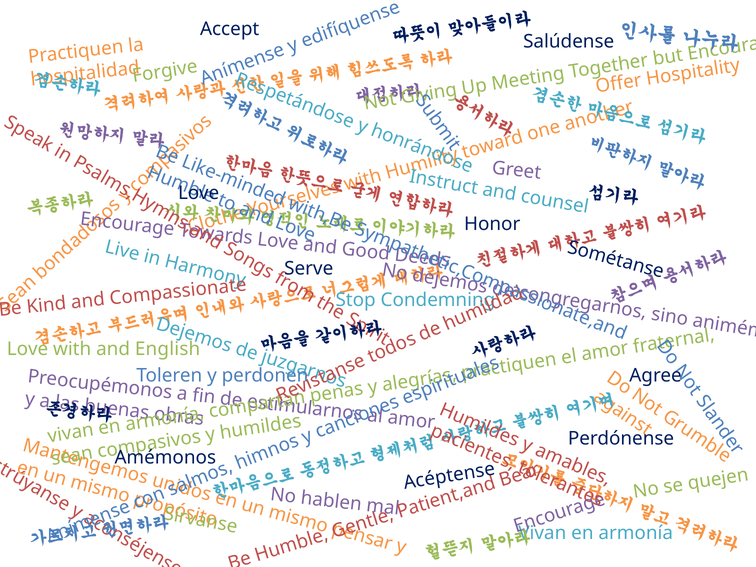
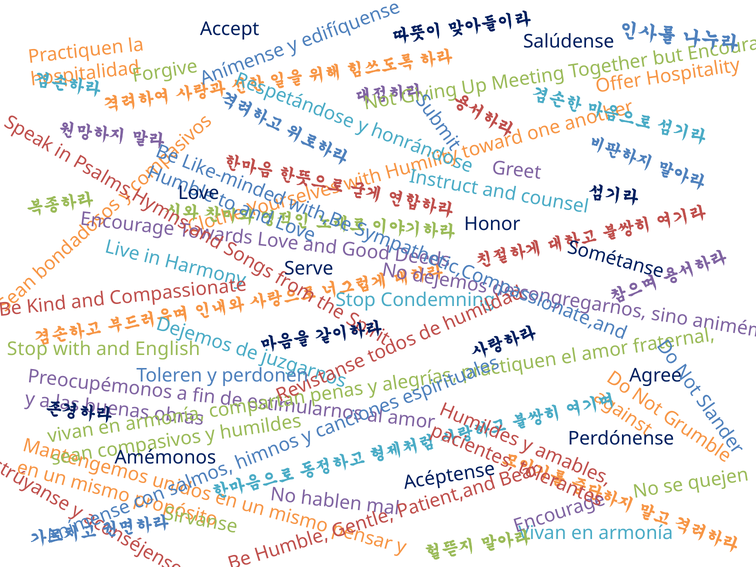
Love: Love -> Stop (27, 349)
